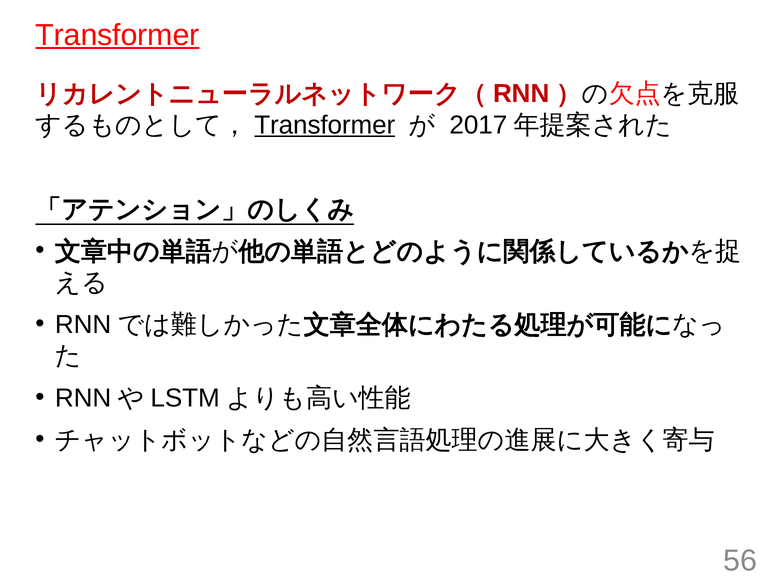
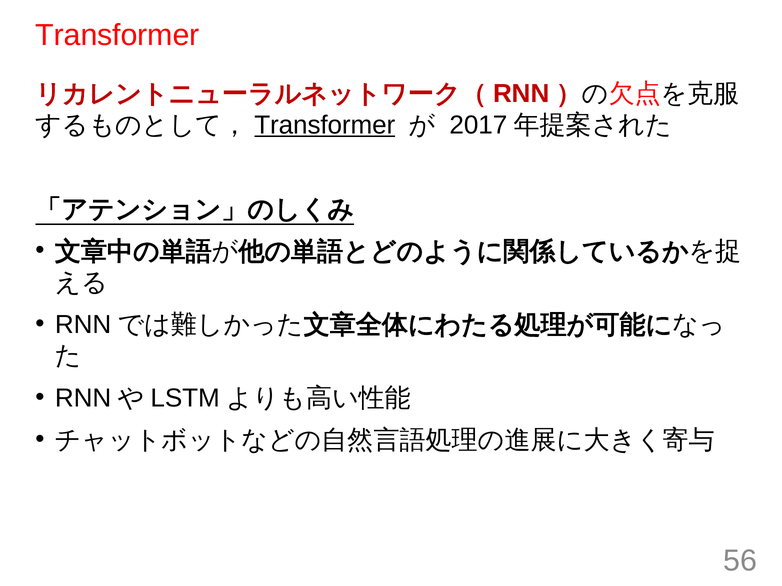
Transformer underline: present -> none (117, 35)
